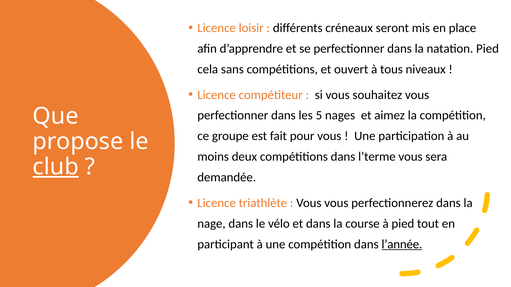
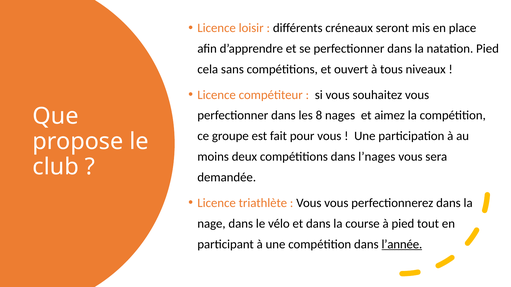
5: 5 -> 8 (319, 116)
l’terme: l’terme -> l’nages (377, 157)
club underline: present -> none (56, 167)
